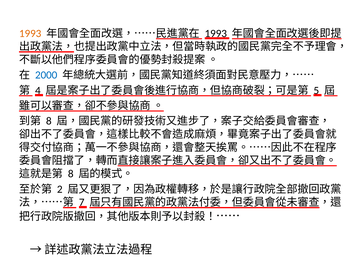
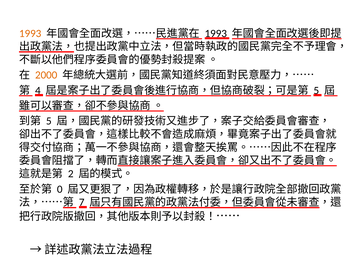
2000 colour: blue -> orange (46, 75)
8: 8 -> 5 (49, 121)
8: 8 -> 2 (71, 174)
2: 2 -> 0 (60, 189)
